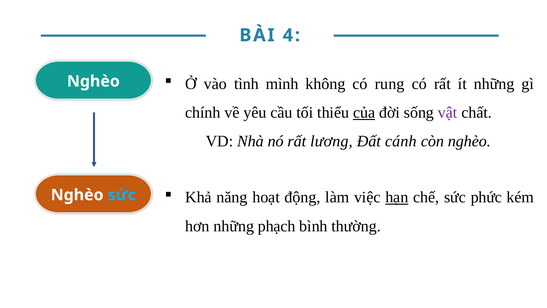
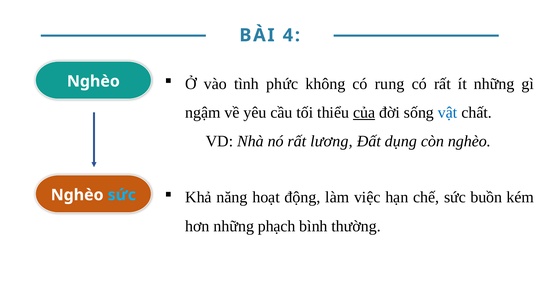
mình: mình -> phức (282, 84)
chính: chính -> ngậm (203, 112)
vật colour: purple -> blue (448, 112)
cánh: cánh -> dụng (401, 141)
hạn underline: present -> none (397, 197)
phức: phức -> buồn (486, 197)
